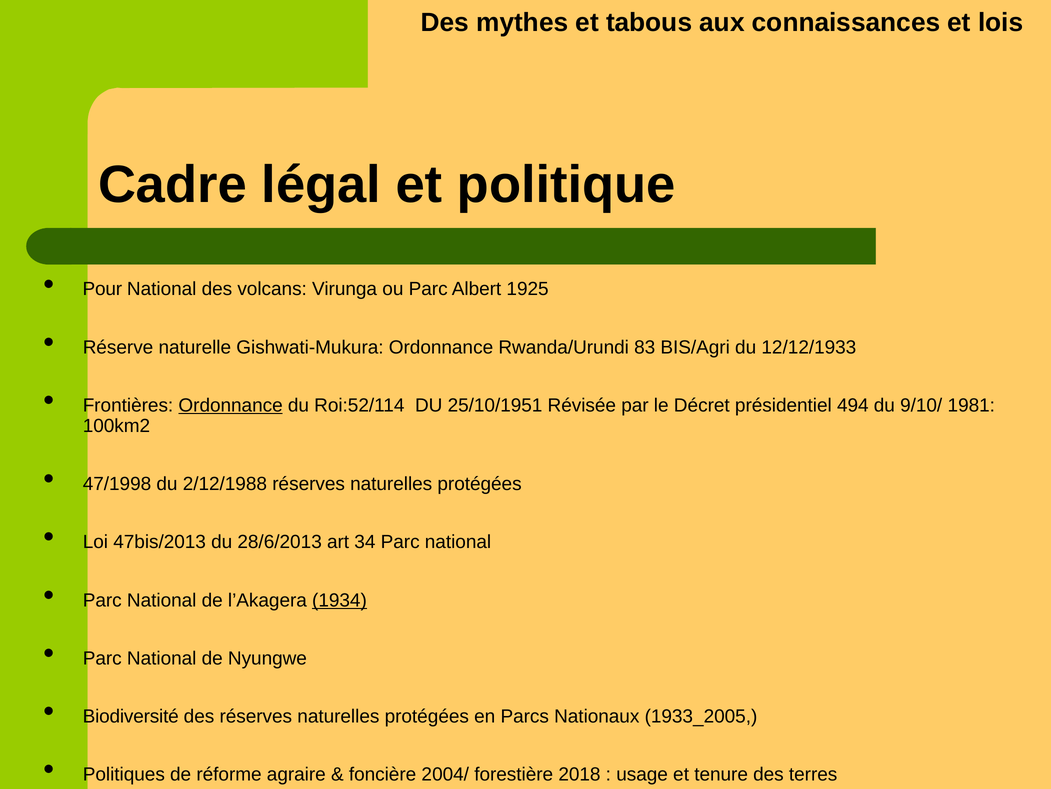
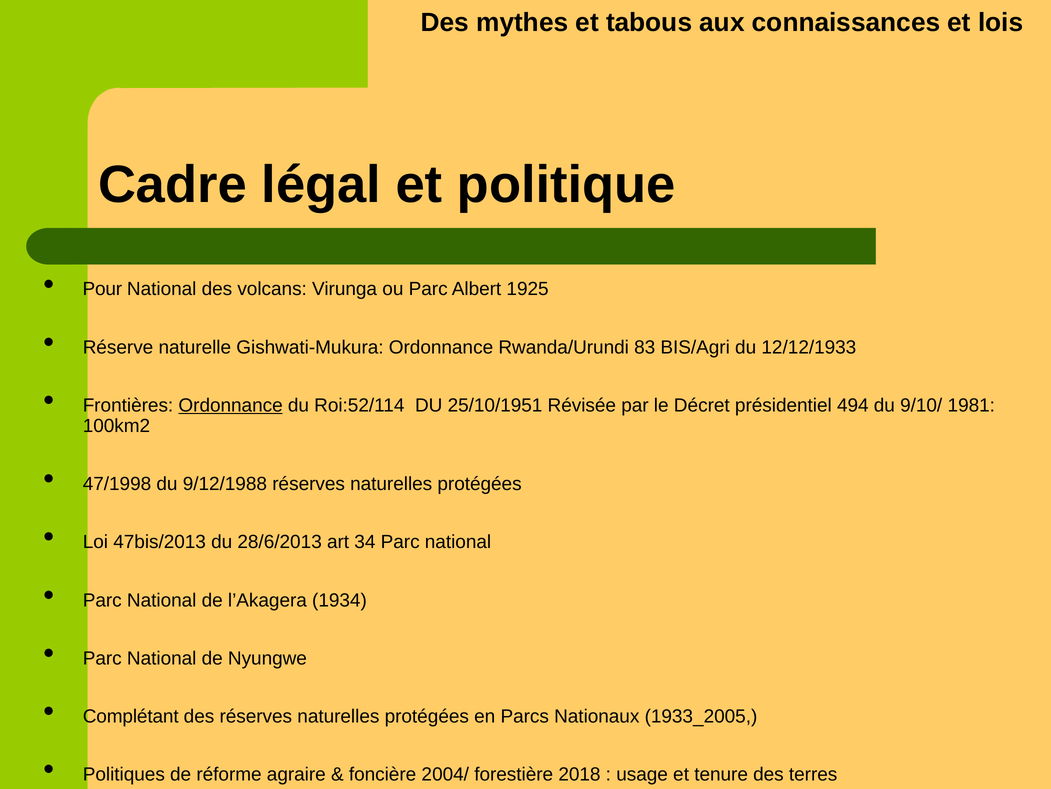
2/12/1988: 2/12/1988 -> 9/12/1988 (225, 484)
1934 underline: present -> none (339, 600)
Biodiversité: Biodiversité -> Complétant (131, 716)
